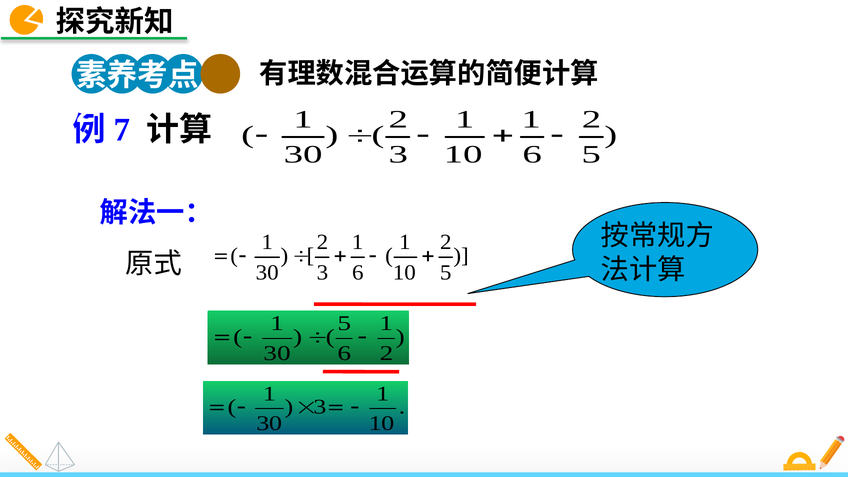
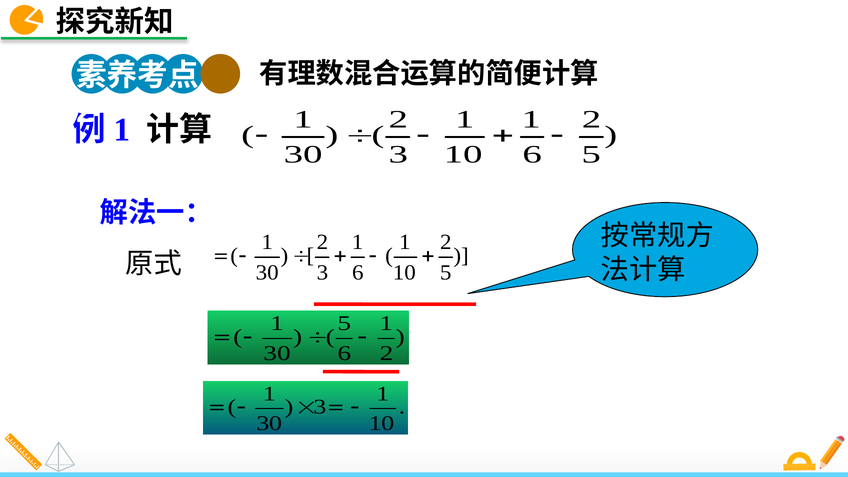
7: 7 -> 1 (122, 130)
